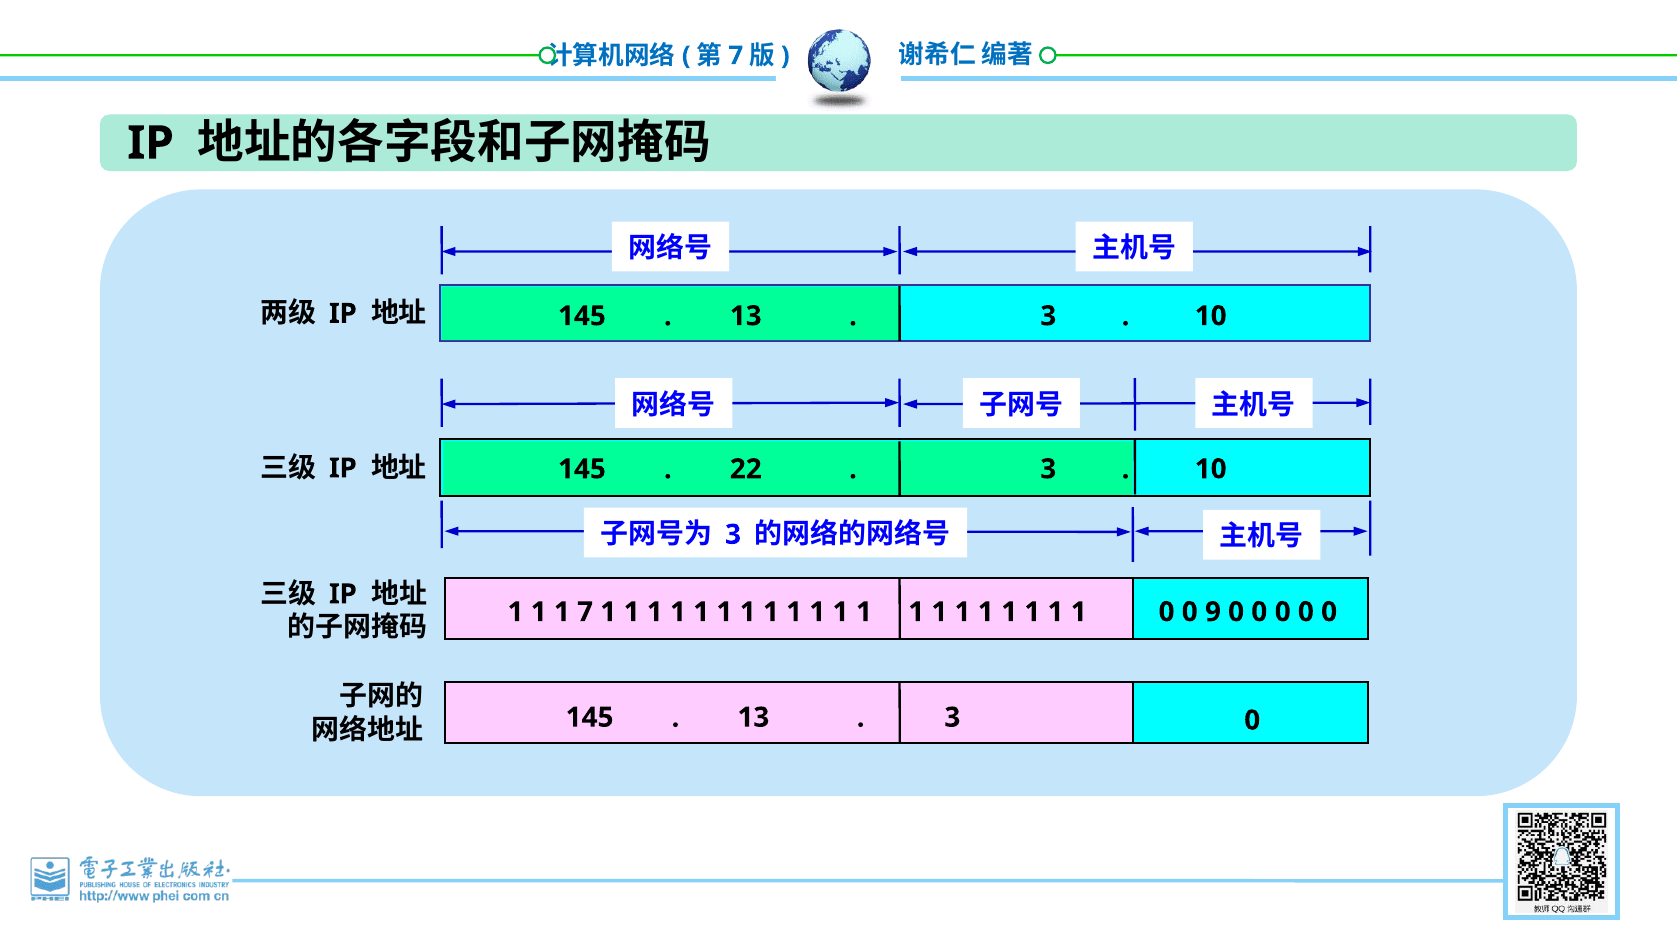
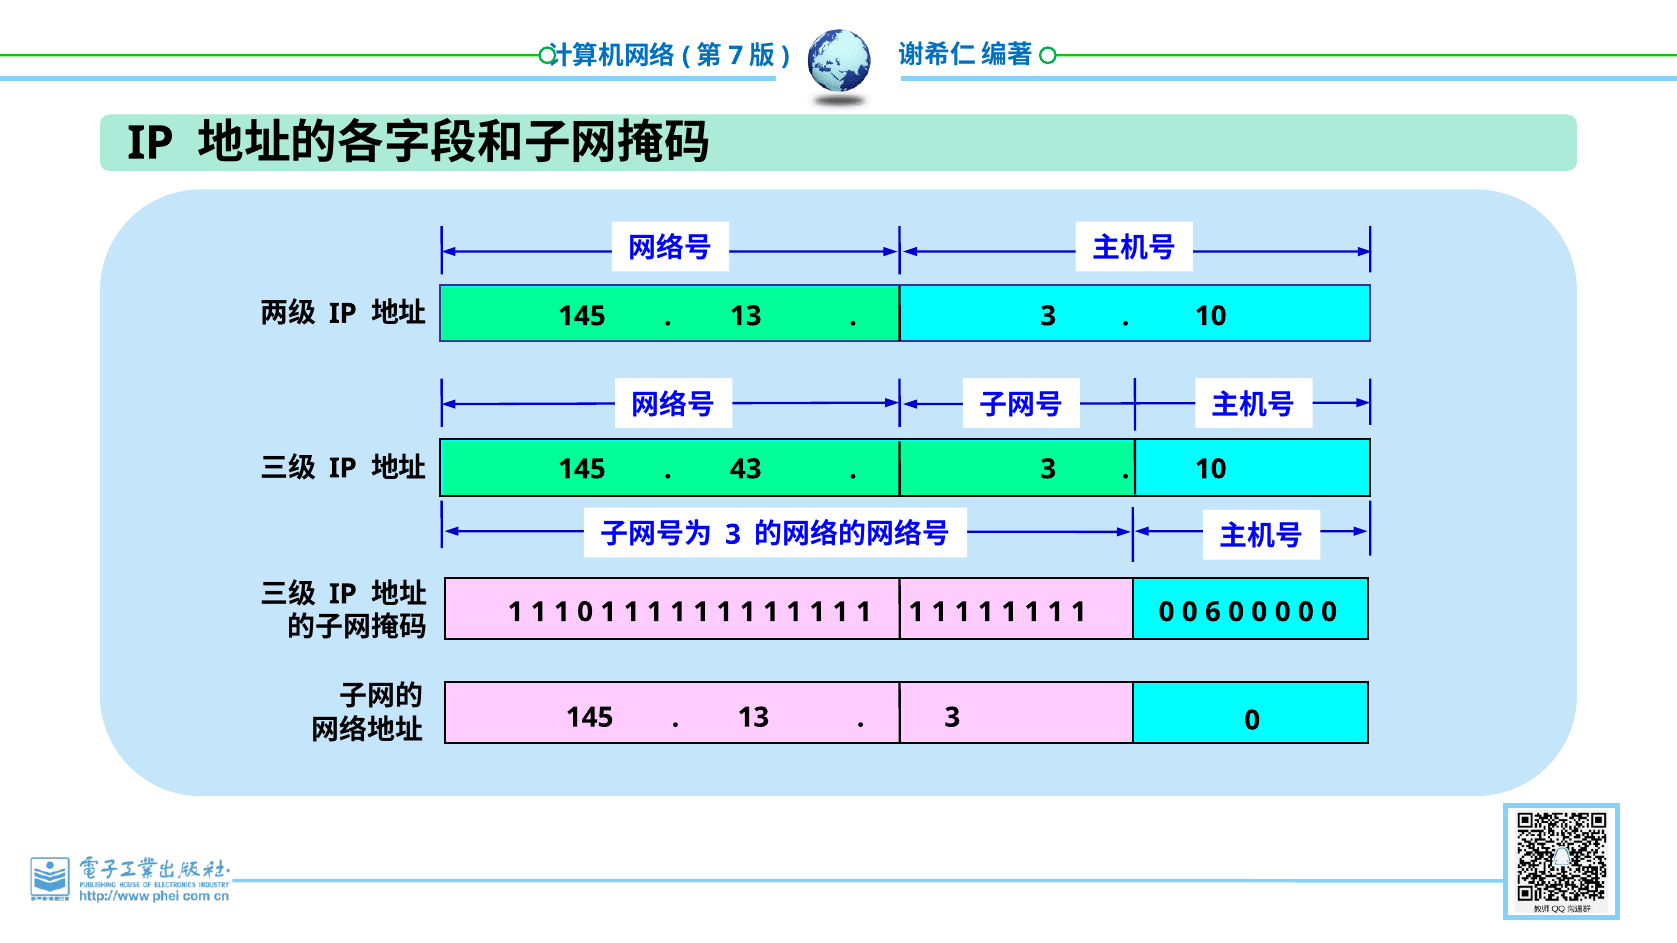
22: 22 -> 43 (746, 469)
7: 7 -> 0 (585, 612)
9: 9 -> 6 (1213, 612)
